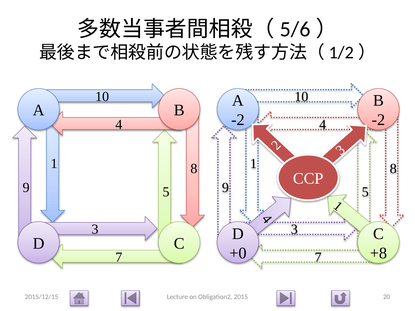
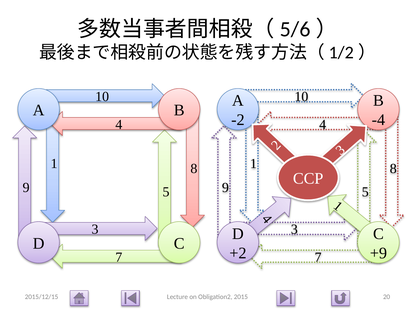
-2: -2 -> -4 (378, 120)
+0: +0 -> +2 (238, 253)
+8: +8 -> +9 (378, 253)
